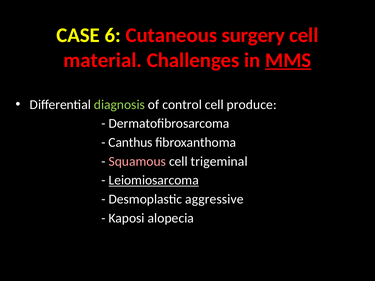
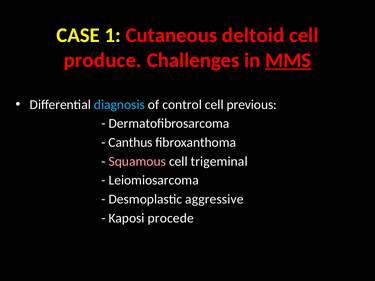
6: 6 -> 1 (113, 35)
surgery: surgery -> deltoid (253, 35)
material: material -> produce (103, 60)
diagnosis colour: light green -> light blue (119, 105)
produce: produce -> previous (252, 105)
Leiomiosarcoma underline: present -> none (154, 180)
alopecia: alopecia -> procede (171, 218)
